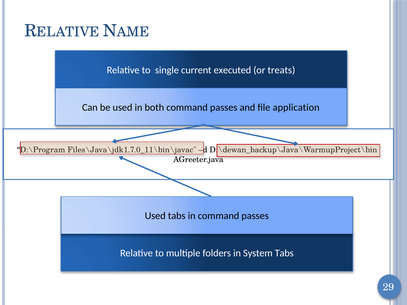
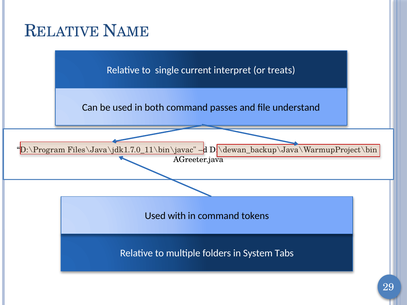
executed: executed -> interpret (232, 70)
application: application -> understand (296, 108)
Used tabs: tabs -> with (177, 216)
in command passes: passes -> tokens (255, 216)
